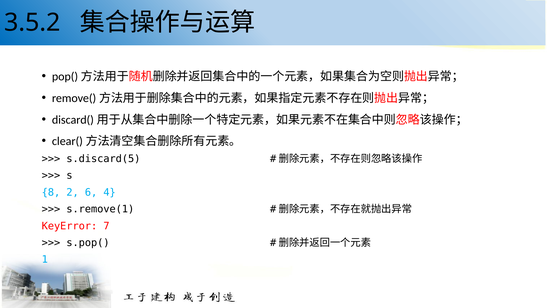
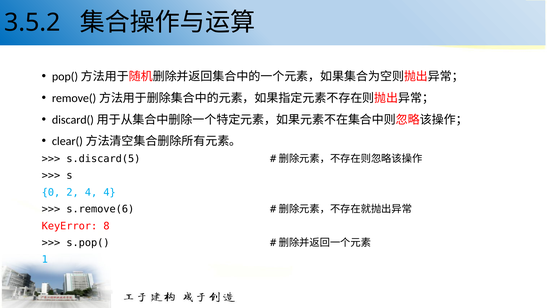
8: 8 -> 0 (51, 192)
2 6: 6 -> 4 (91, 192)
s.remove(1: s.remove(1 -> s.remove(6 (100, 209)
7: 7 -> 8 (107, 226)
